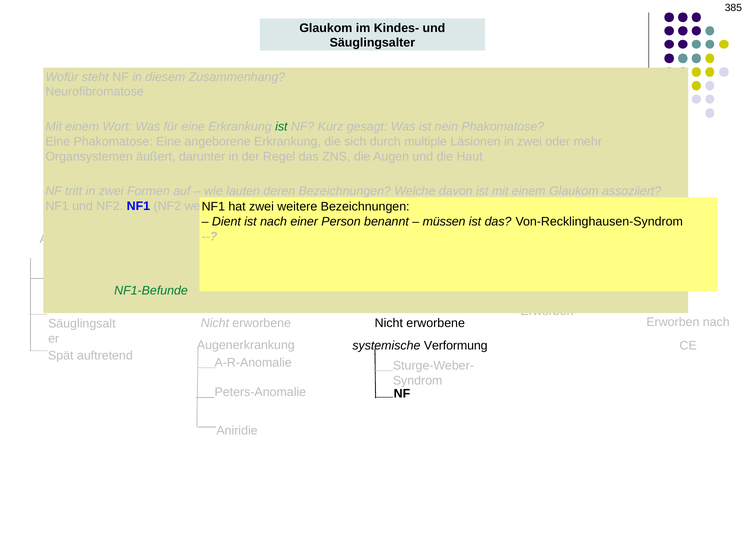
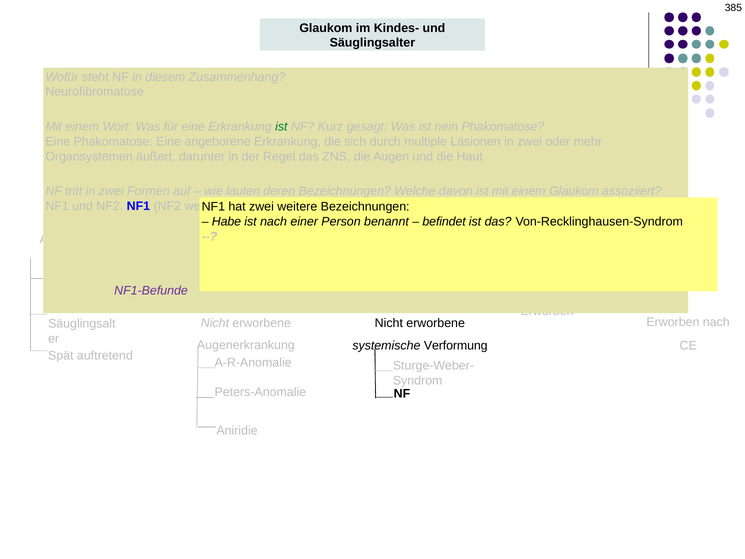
Dient: Dient -> Habe (226, 221)
müssen: müssen -> befindet (444, 221)
NF1-Befunde colour: green -> purple (151, 290)
